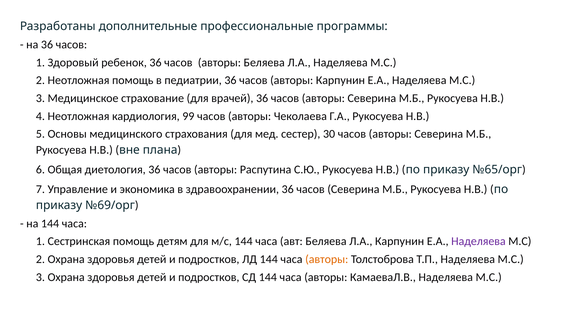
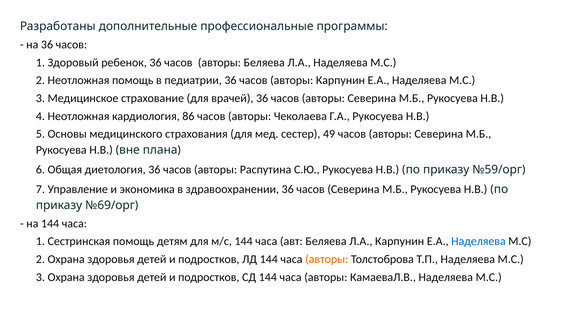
99: 99 -> 86 (188, 116)
30: 30 -> 49 (329, 134)
№65/орг: №65/орг -> №59/орг (497, 170)
Наделяева colour: purple -> blue (478, 242)
